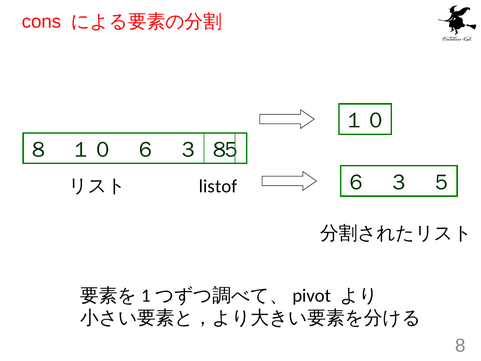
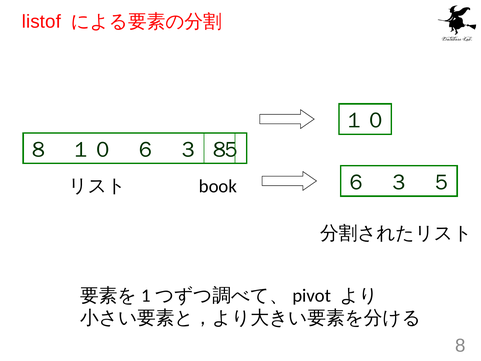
cons: cons -> listof (41, 22)
listof: listof -> book (218, 186)
